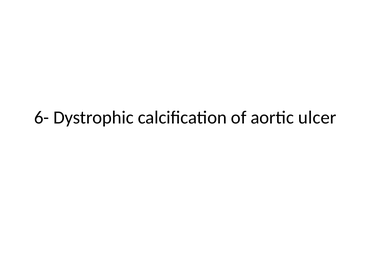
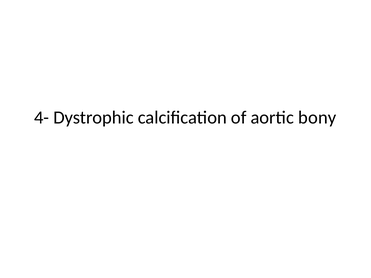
6-: 6- -> 4- (42, 118)
ulcer: ulcer -> bony (317, 118)
